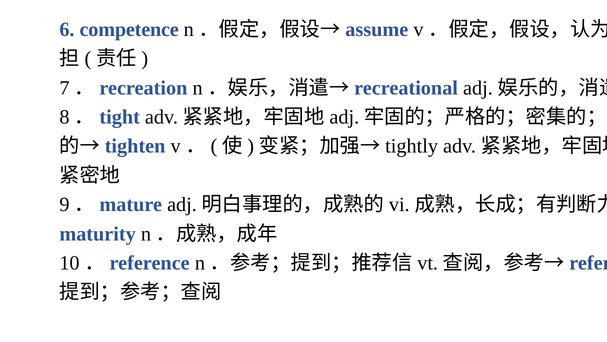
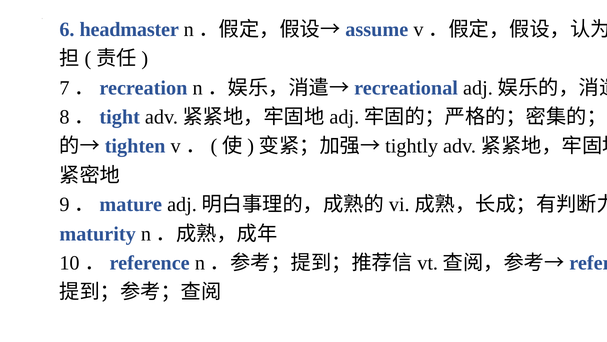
competence: competence -> headmaster (129, 29)
